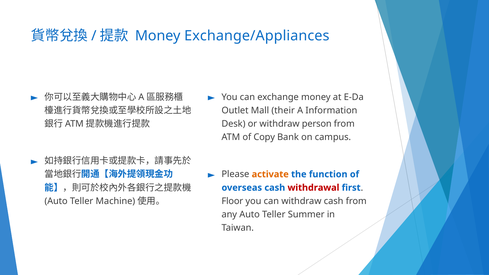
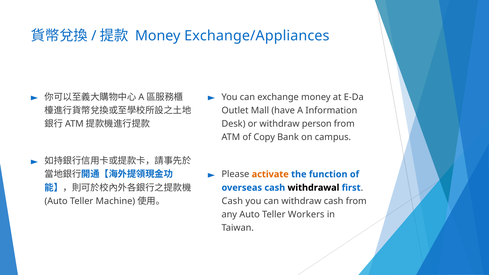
their: their -> have (283, 110)
withdrawal colour: red -> black (313, 188)
Floor: Floor -> Cash (232, 201)
Summer: Summer -> Workers (306, 215)
